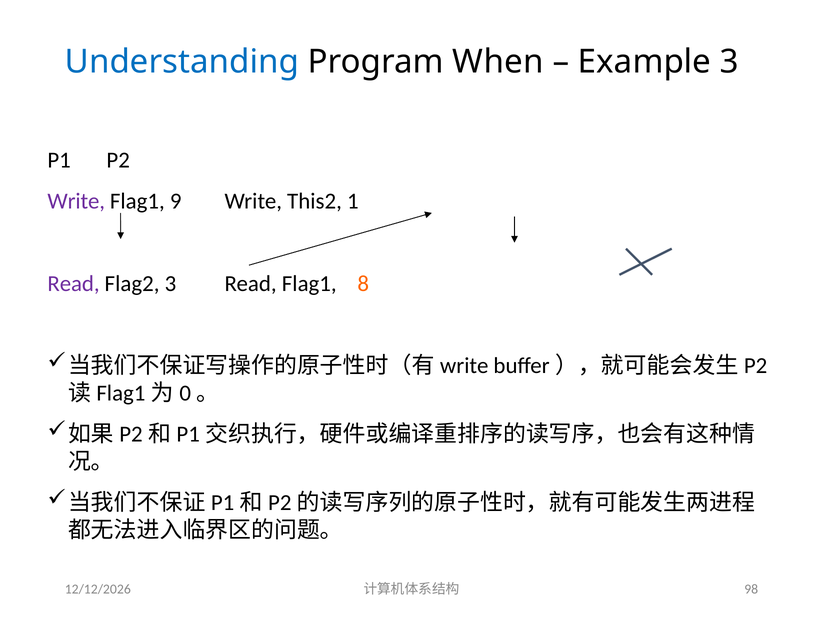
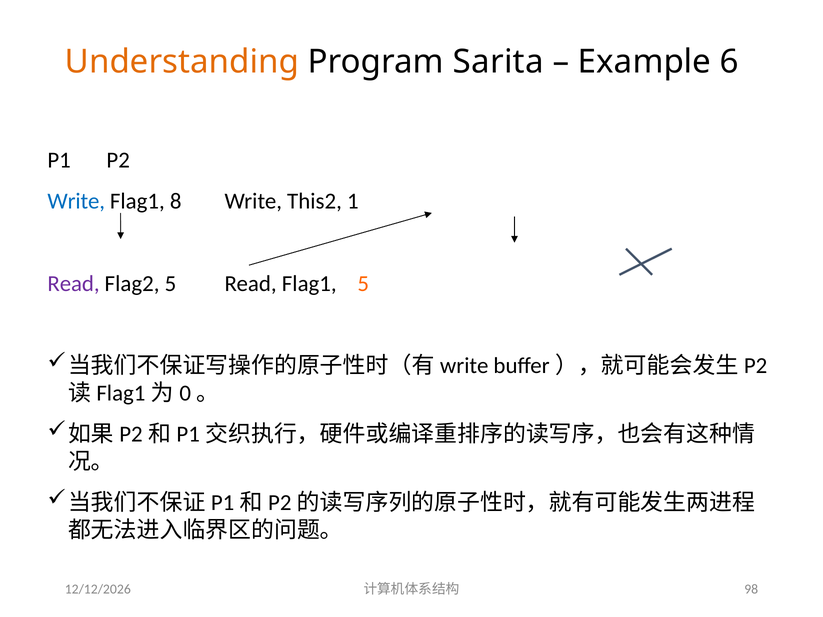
Understanding colour: blue -> orange (182, 62)
When: When -> Sarita (498, 62)
Example 3: 3 -> 6 (729, 62)
Write colour: purple -> blue (76, 201)
9: 9 -> 8 (176, 201)
Flag2 3: 3 -> 5 (170, 284)
Flag1 8: 8 -> 5 (363, 284)
